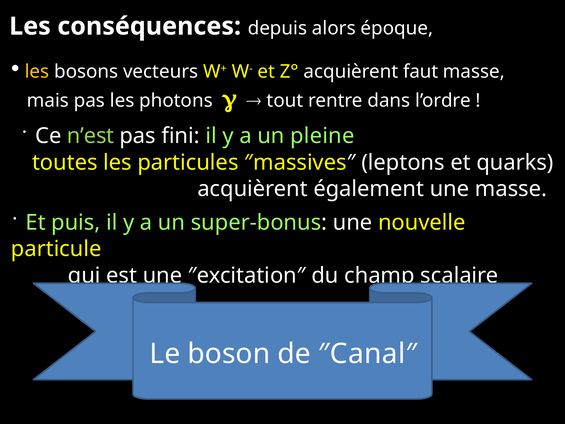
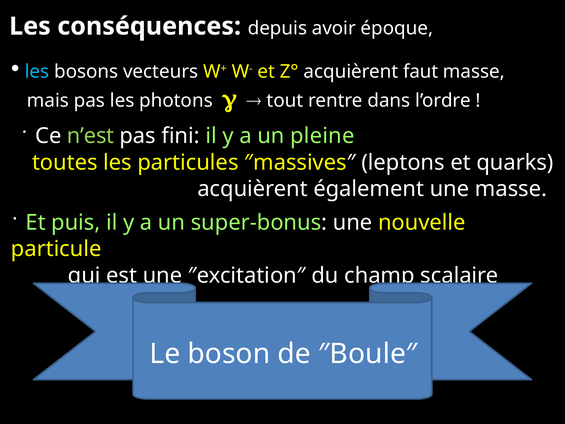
alors: alors -> avoir (334, 28)
les colour: yellow -> light blue (37, 72)
″Canal″: ″Canal″ -> ″Boule″ (368, 354)
